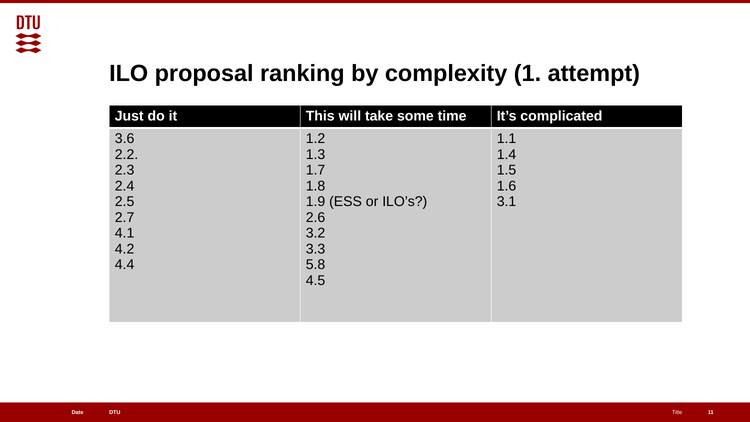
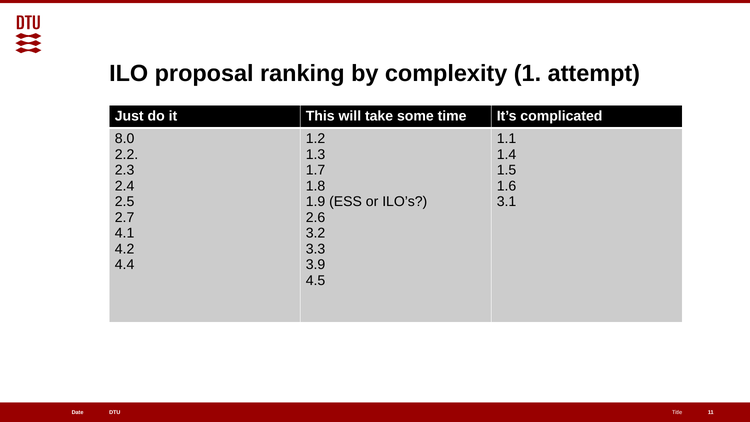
3.6: 3.6 -> 8.0 (125, 139)
5.8: 5.8 -> 3.9 (316, 265)
